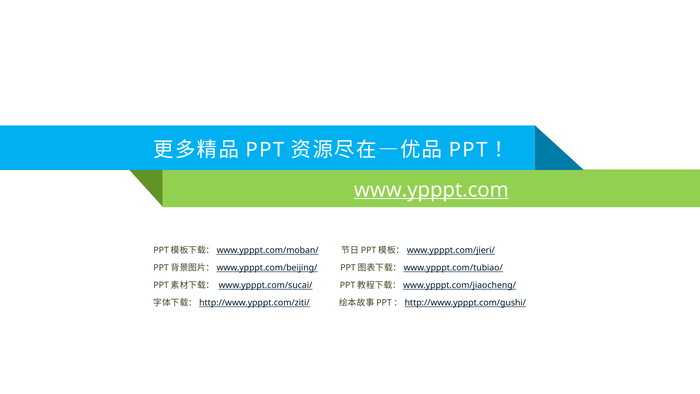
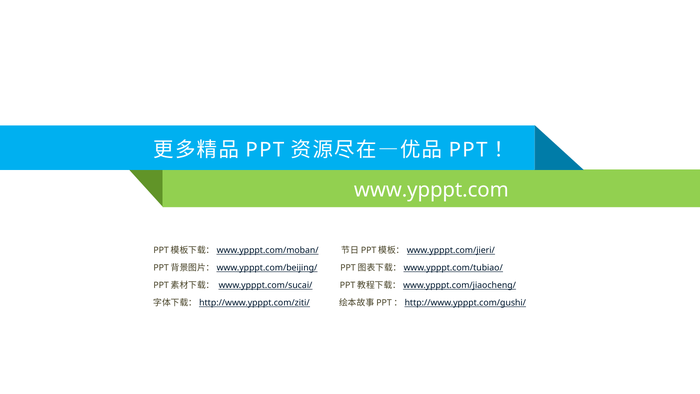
www.ypppt.com underline: present -> none (431, 190)
